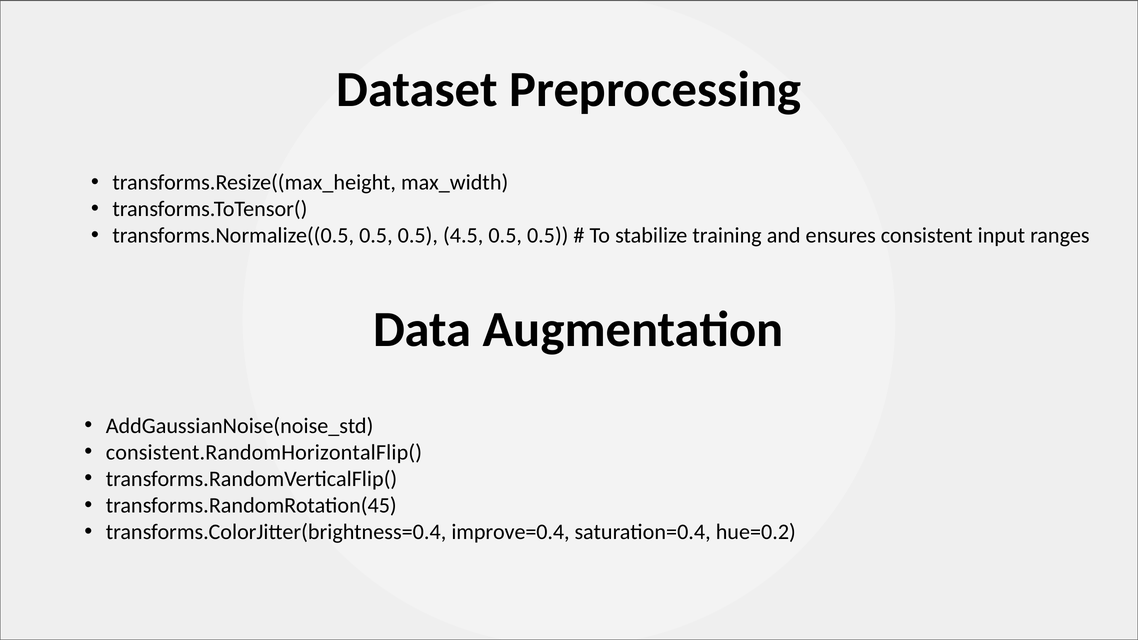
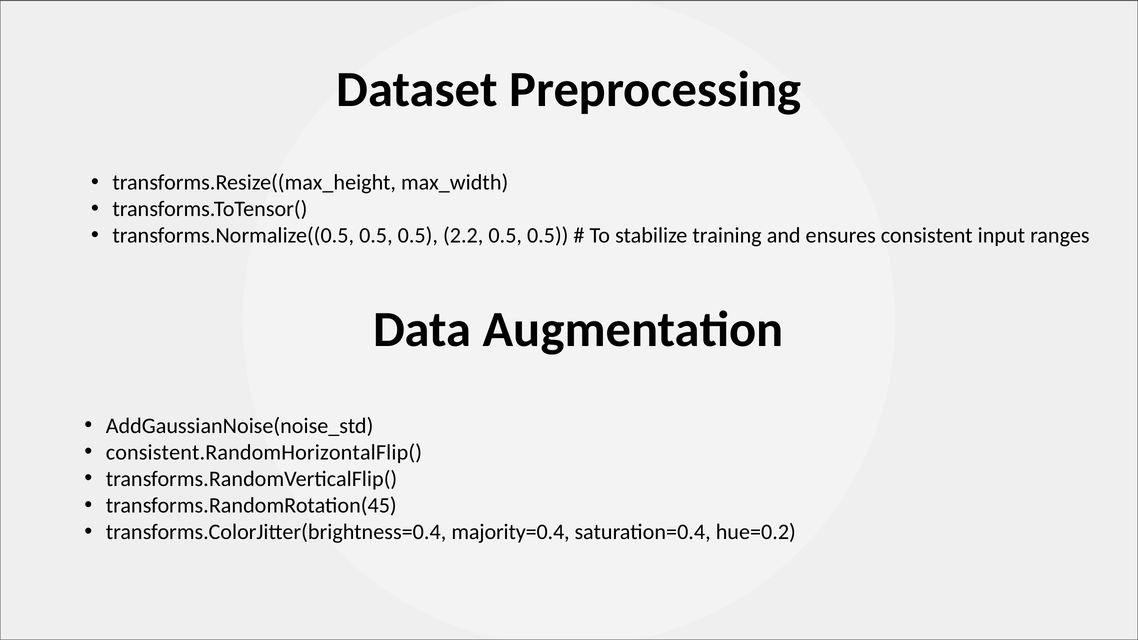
4.5: 4.5 -> 2.2 (463, 236)
improve=0.4: improve=0.4 -> majority=0.4 (510, 532)
